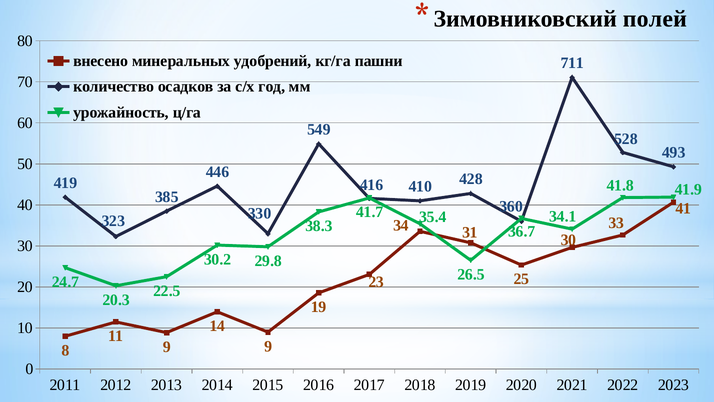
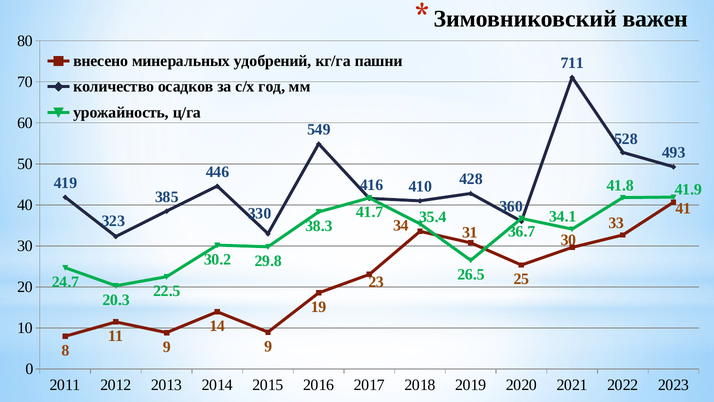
полей: полей -> важен (655, 19)
